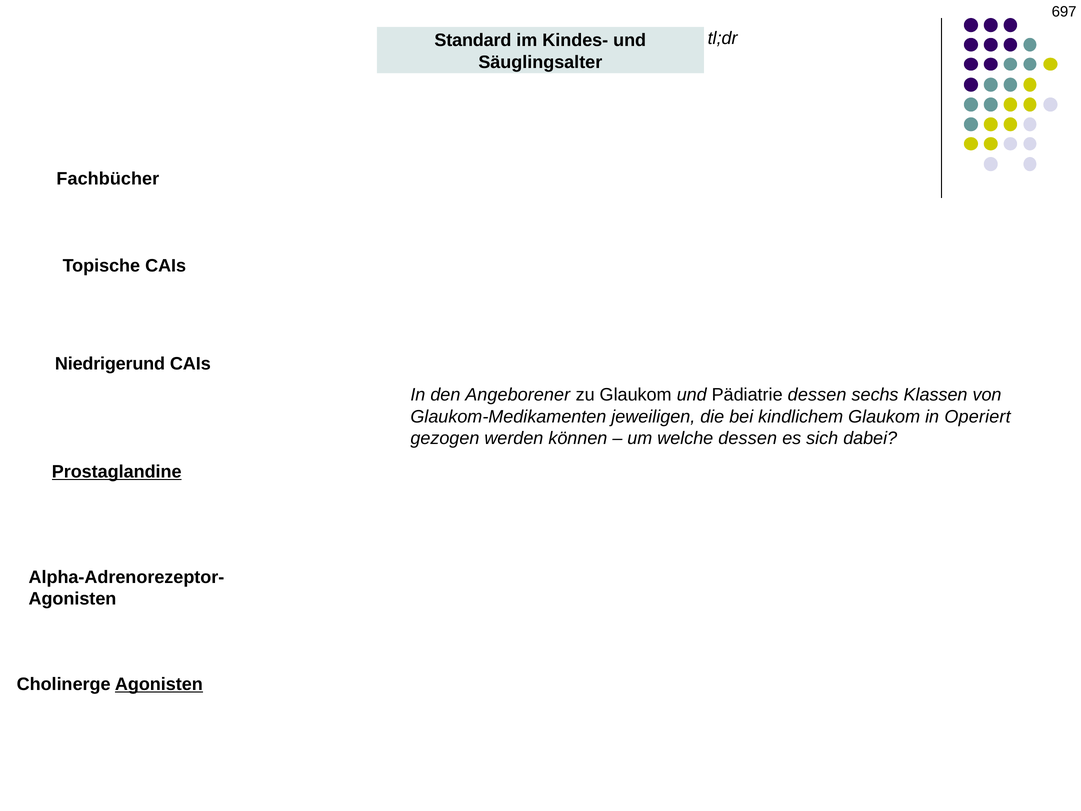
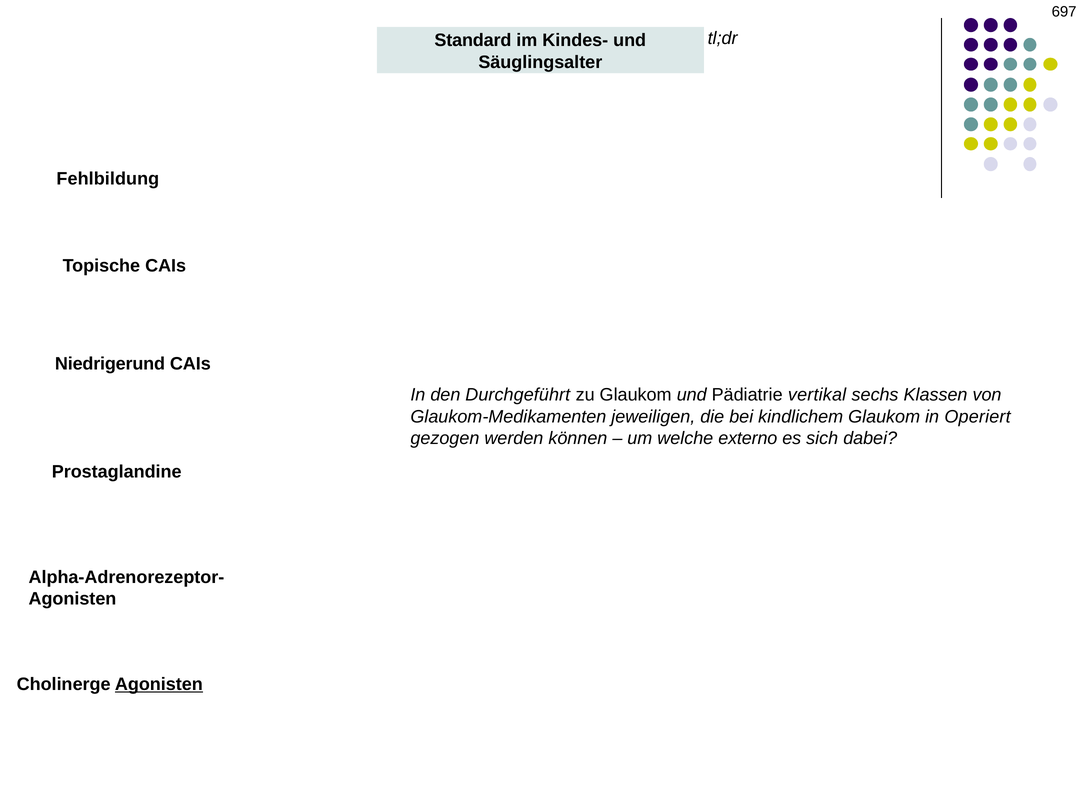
Fachbücher: Fachbücher -> Fehlbildung (108, 179)
Angeborener: Angeborener -> Durchgeführt (518, 395)
Pädiatrie dessen: dessen -> vertikal (817, 395)
welche dessen: dessen -> externo (748, 438)
Prostaglandine underline: present -> none (117, 471)
